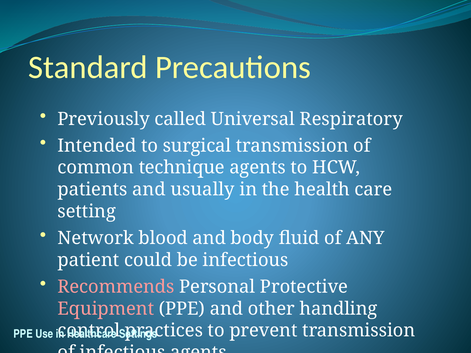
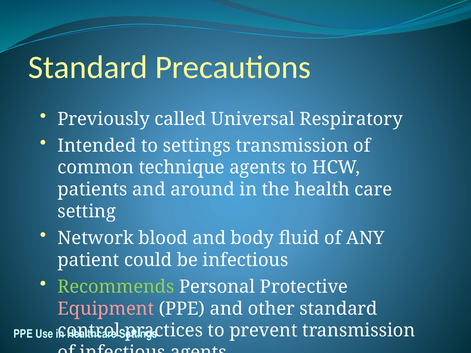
to surgical: surgical -> settings (197, 146)
usually: usually -> around (203, 190)
Recommends colour: pink -> light green (116, 287)
other handling: handling -> standard (338, 309)
